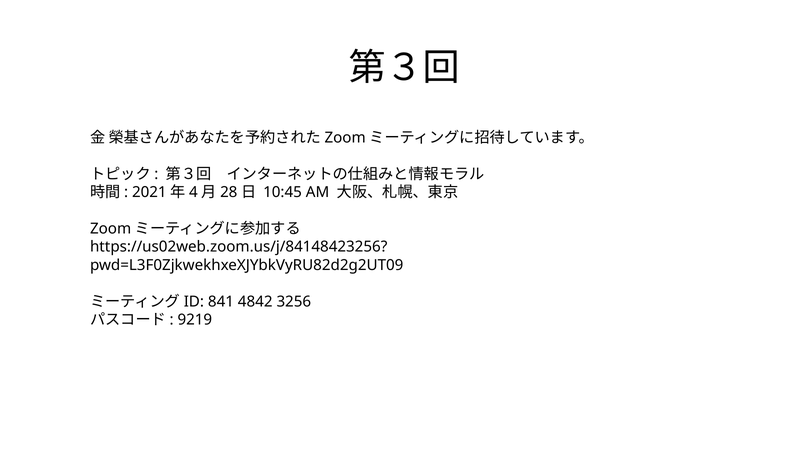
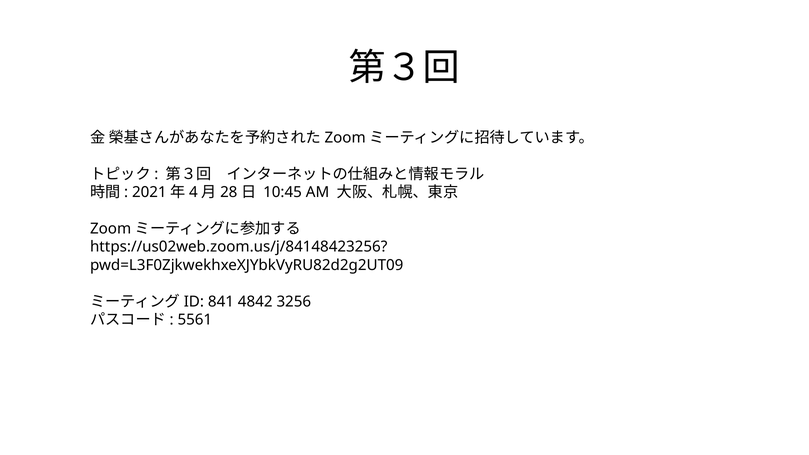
9219: 9219 -> 5561 (195, 320)
